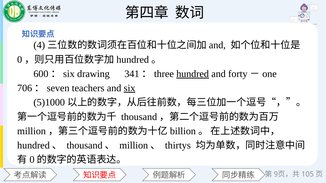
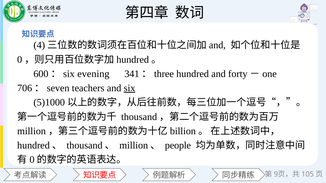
drawing: drawing -> evening (93, 74)
hundred underline: present -> none (193, 74)
thirtys: thirtys -> people (178, 146)
